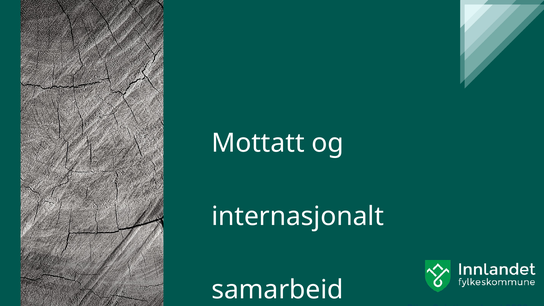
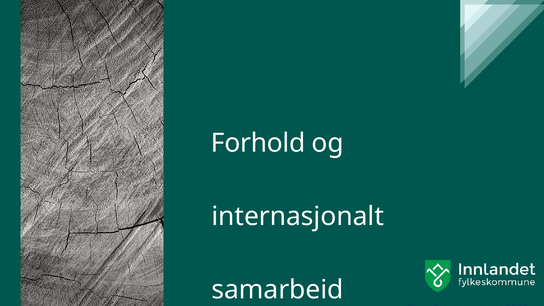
Mottatt: Mottatt -> Forhold (258, 143)
